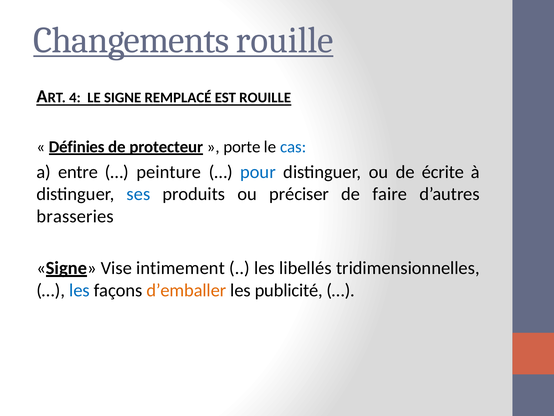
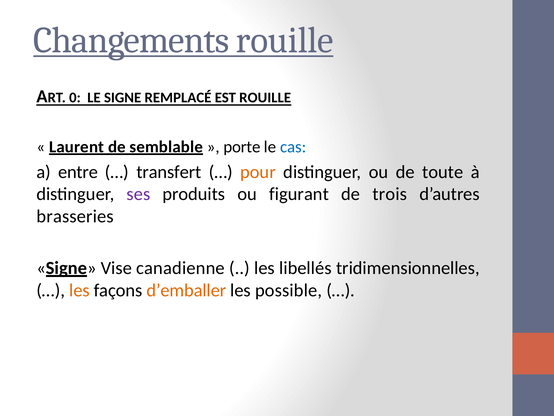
4: 4 -> 0 (75, 98)
Définies: Définies -> Laurent (77, 147)
protecteur: protecteur -> semblable (166, 147)
peinture: peinture -> transfert (169, 172)
pour colour: blue -> orange (258, 172)
écrite: écrite -> toute (443, 172)
ses colour: blue -> purple (138, 194)
préciser: préciser -> figurant (299, 194)
faire: faire -> trois (390, 194)
intimement: intimement -> canadienne (181, 268)
les colour: blue -> orange (79, 290)
publicité: publicité -> possible (289, 290)
